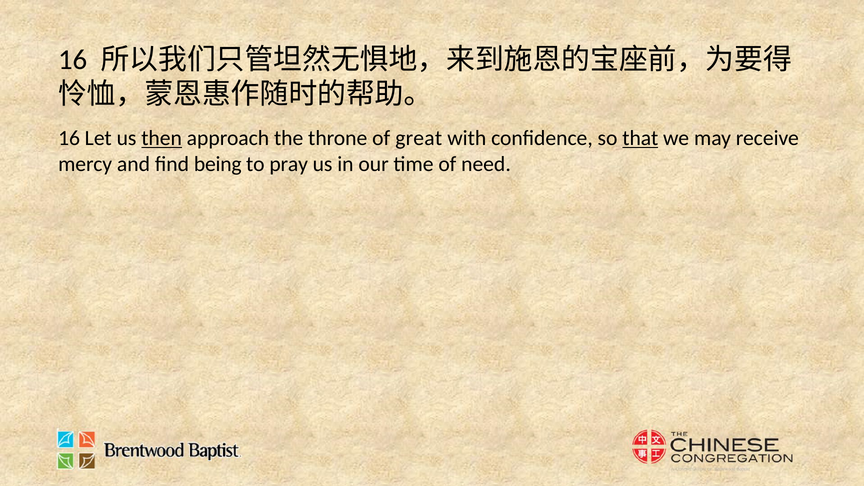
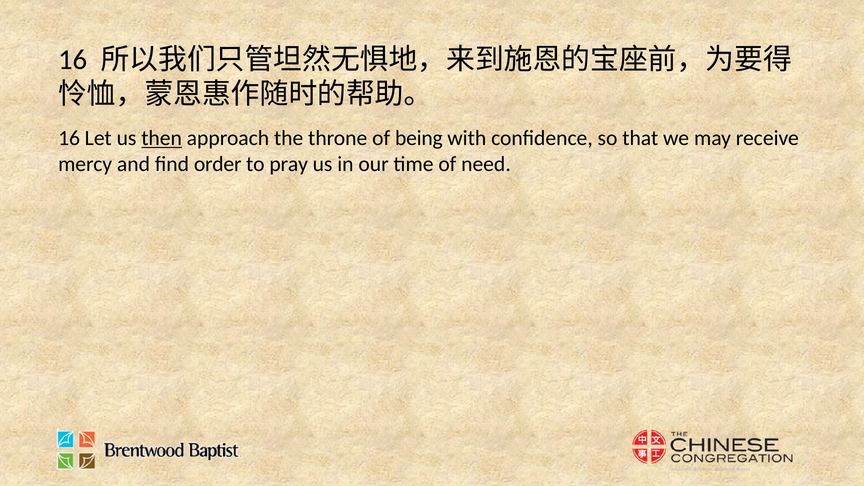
great: great -> being (419, 138)
that underline: present -> none (640, 138)
being: being -> order (218, 164)
